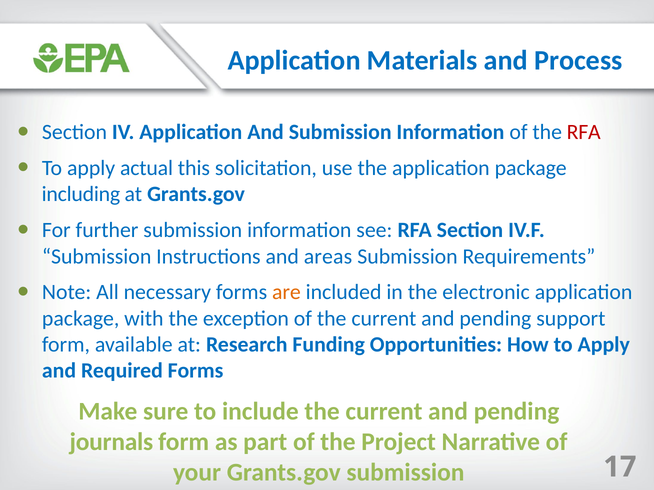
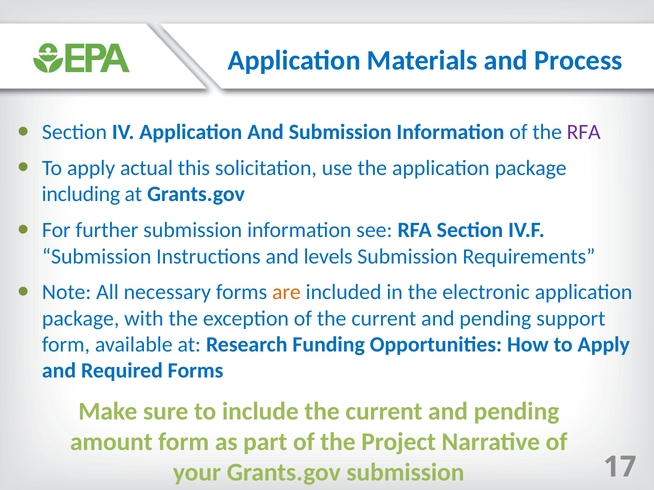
RFA colour: red -> purple (584, 132)
areas: areas -> levels (328, 257)
journals: journals -> amount (111, 442)
